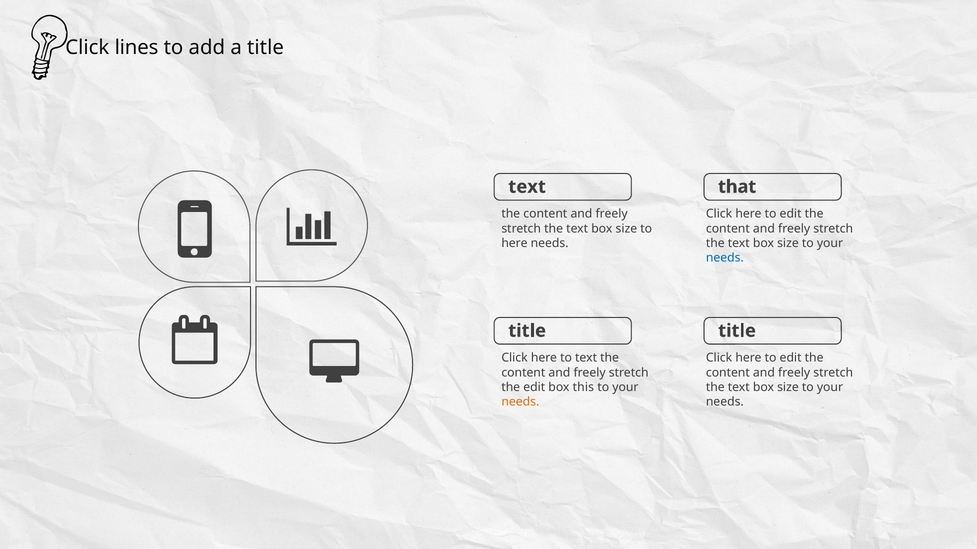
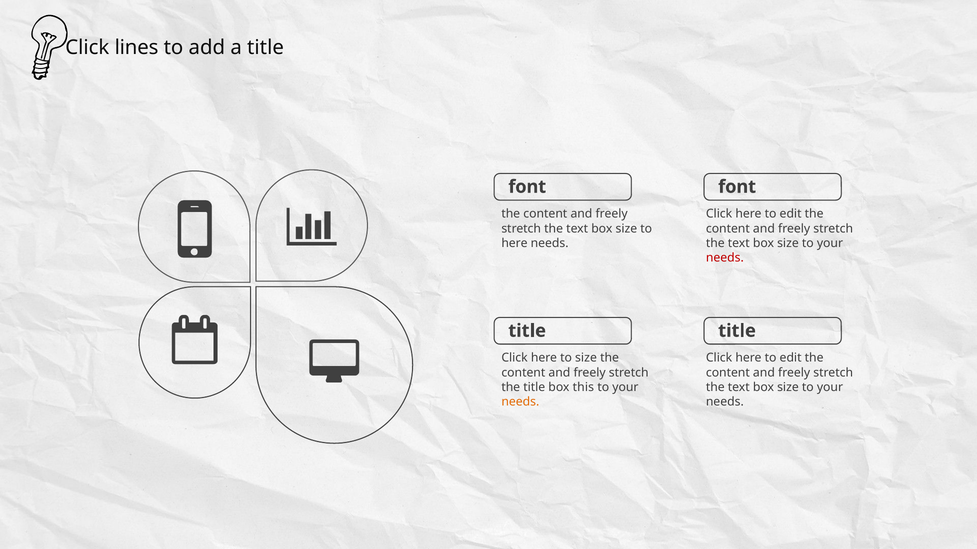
text: text -> font (527, 187)
that: that -> font (737, 187)
needs colour: blue -> red (725, 258)
to text: text -> size (586, 358)
the edit: edit -> title (534, 388)
